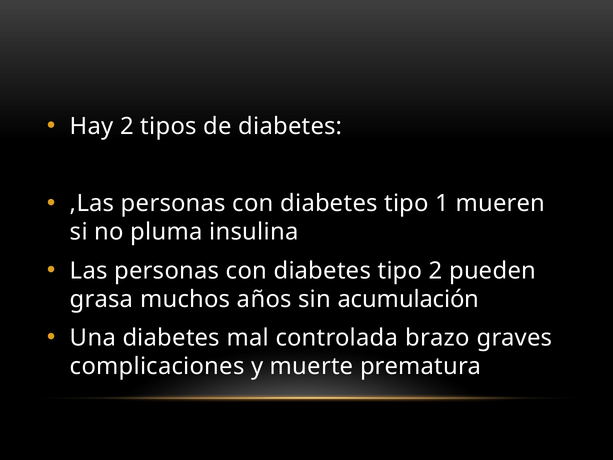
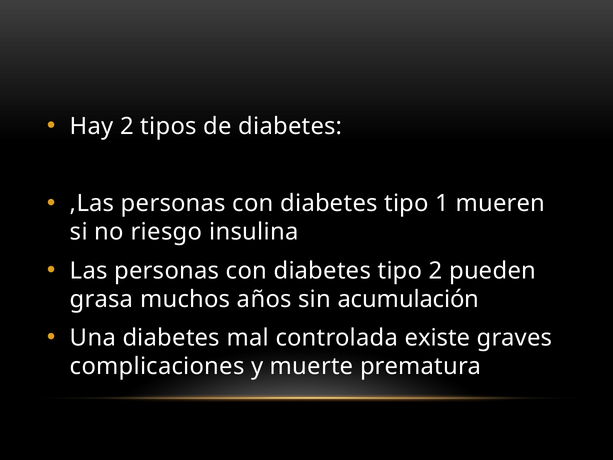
pluma: pluma -> riesgo (166, 232)
brazo: brazo -> existe (438, 338)
